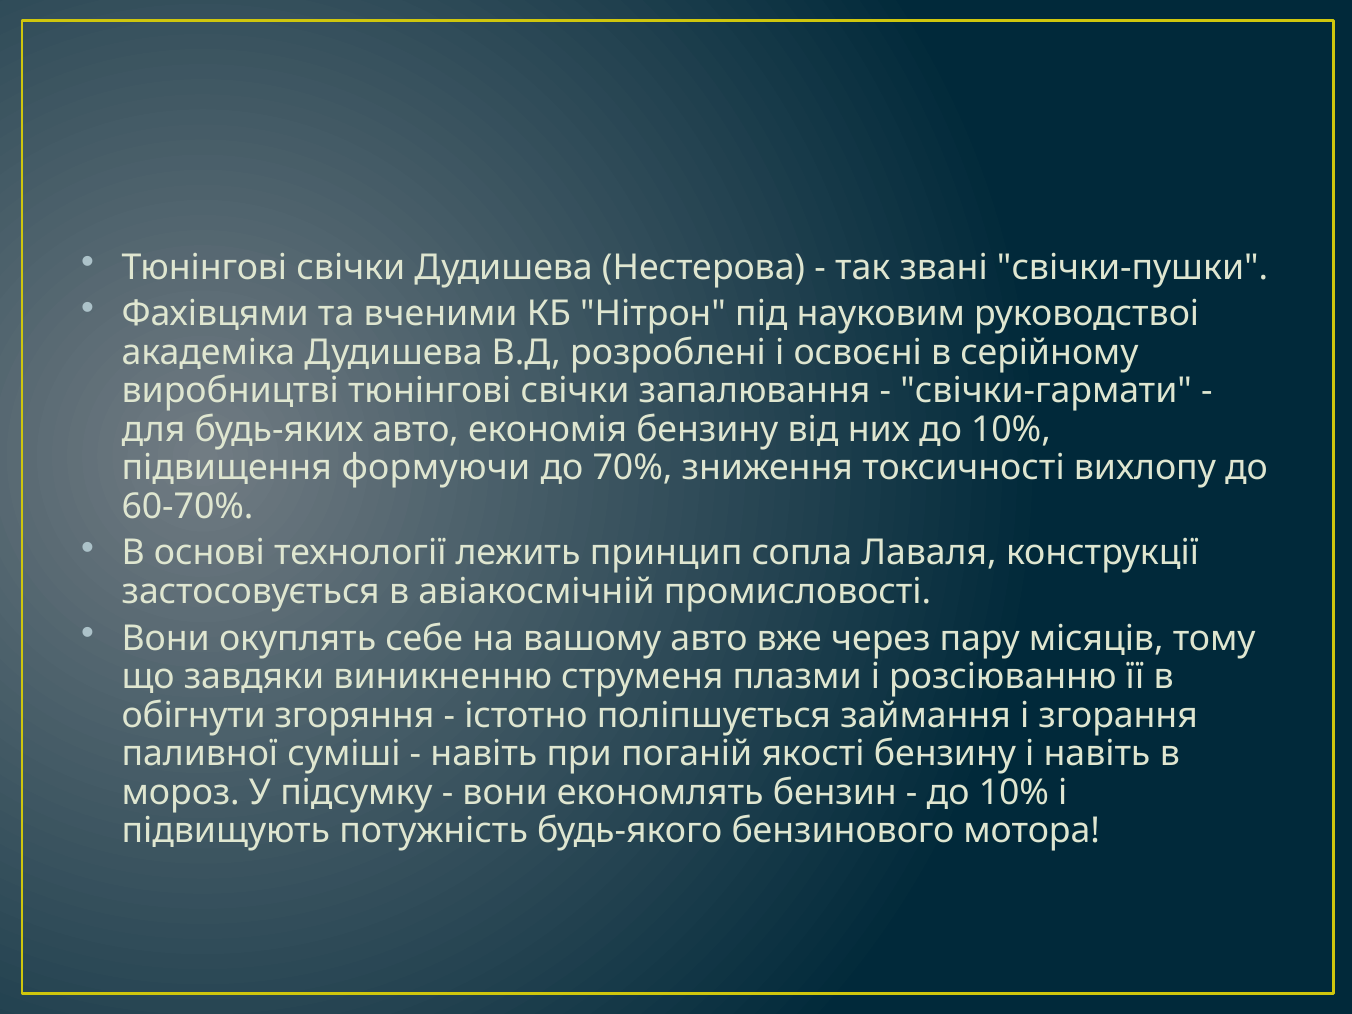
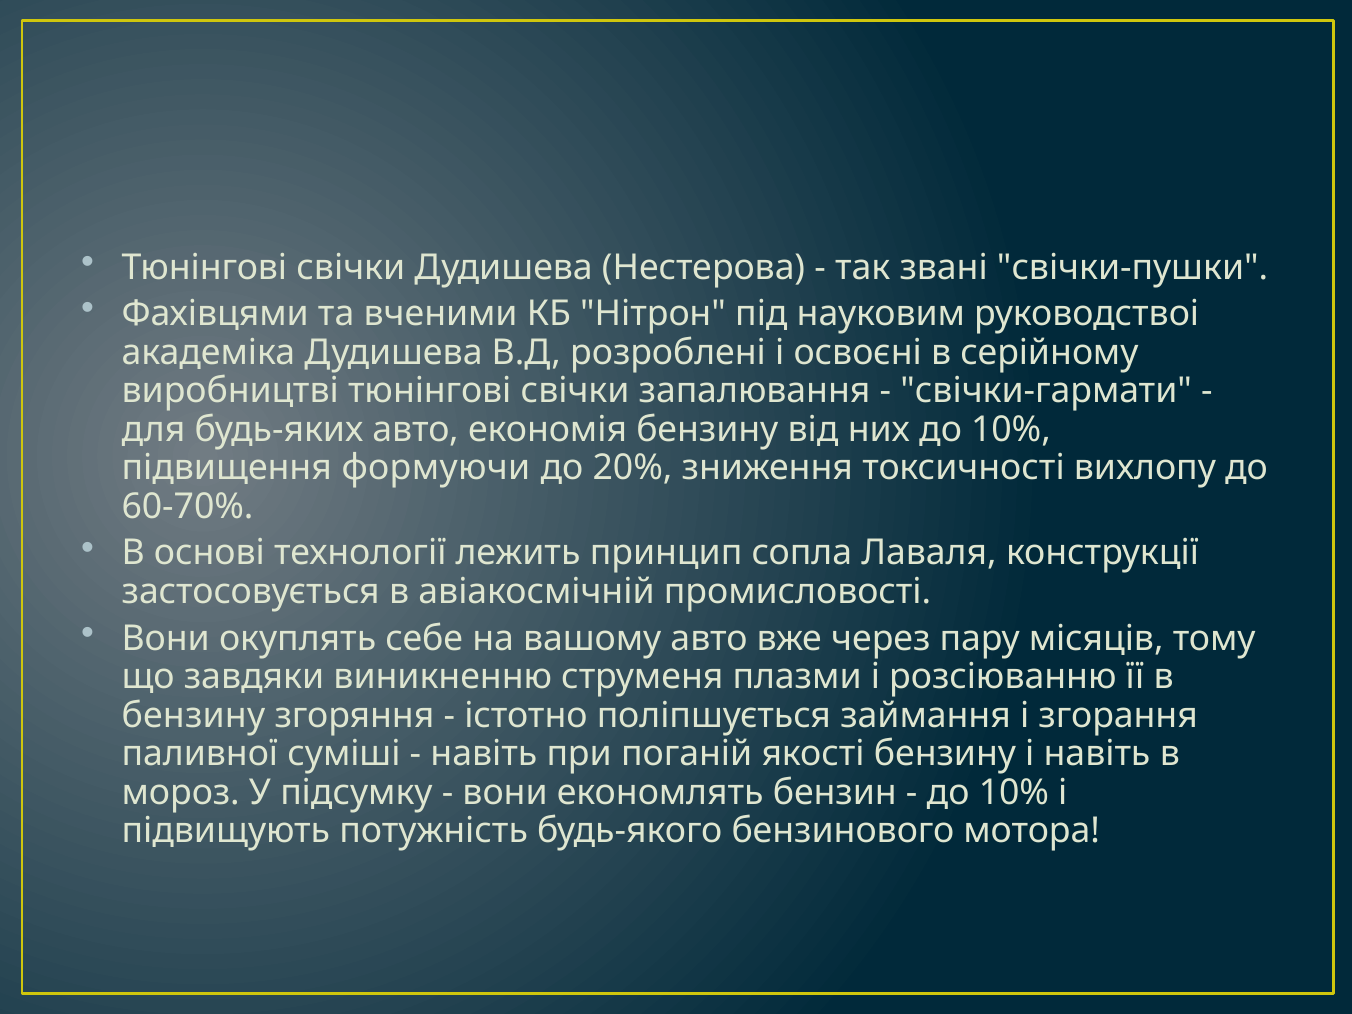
70%: 70% -> 20% (633, 468)
обігнути: обігнути -> бензину (193, 715)
